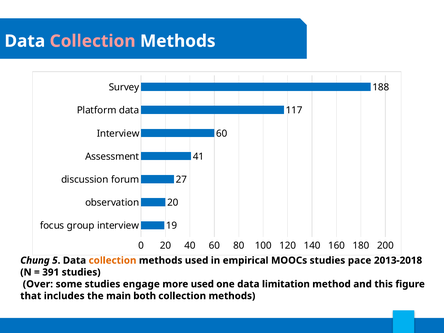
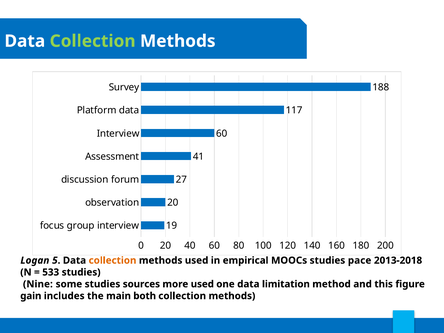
Collection colour: pink -> light green (93, 41)
Chung: Chung -> Logan (35, 260)
391: 391 -> 533 (51, 272)
Over: Over -> Nine (38, 284)
engage: engage -> sources (141, 284)
that: that -> gain (31, 296)
